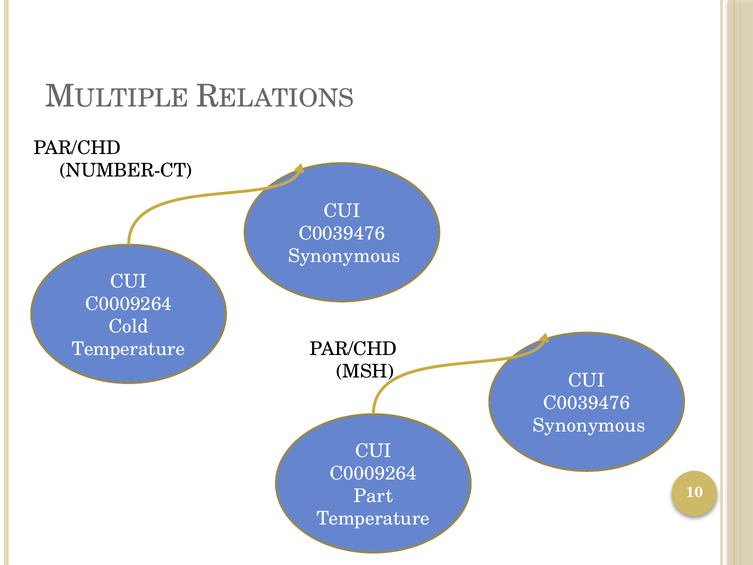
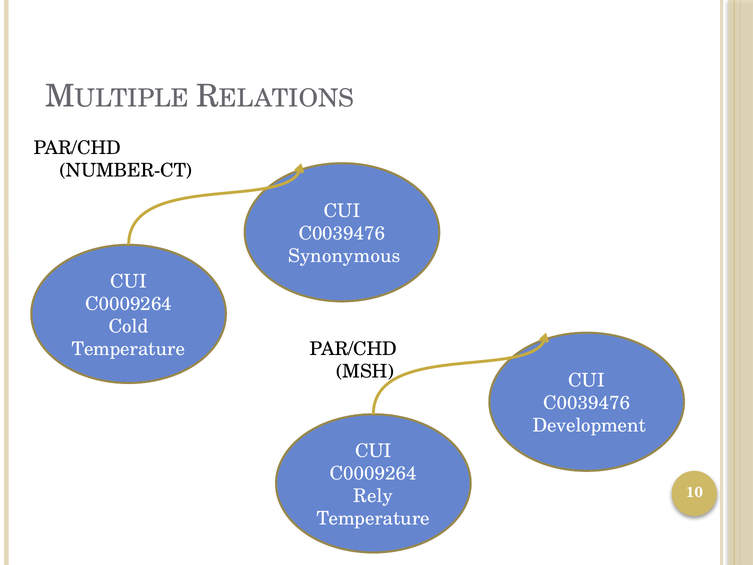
Synonymous: Synonymous -> Development (589, 425)
Part: Part -> Rely (373, 496)
